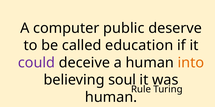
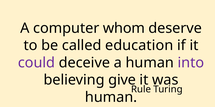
public: public -> whom (124, 28)
into colour: orange -> purple (191, 63)
soul: soul -> give (122, 80)
